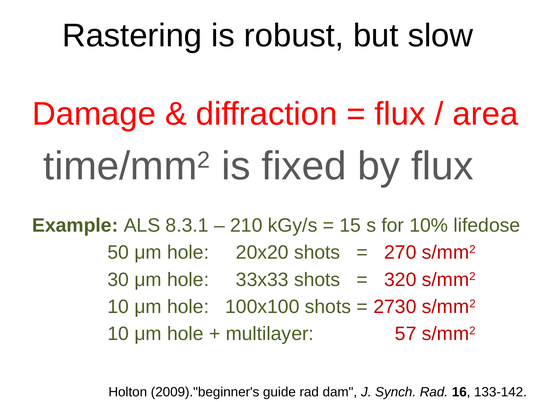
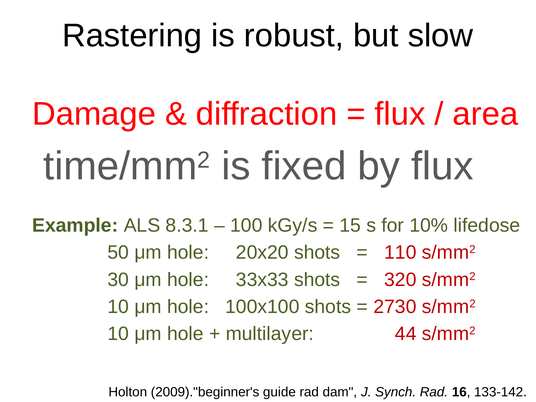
210: 210 -> 100 (246, 225)
270: 270 -> 110 (400, 253)
57: 57 -> 44 (406, 334)
